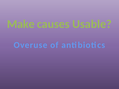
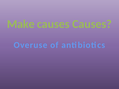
causes Usable: Usable -> Causes (92, 24)
